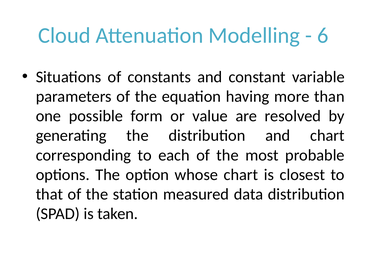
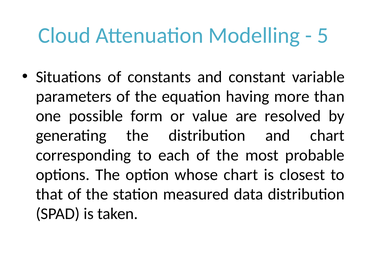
6: 6 -> 5 (323, 36)
